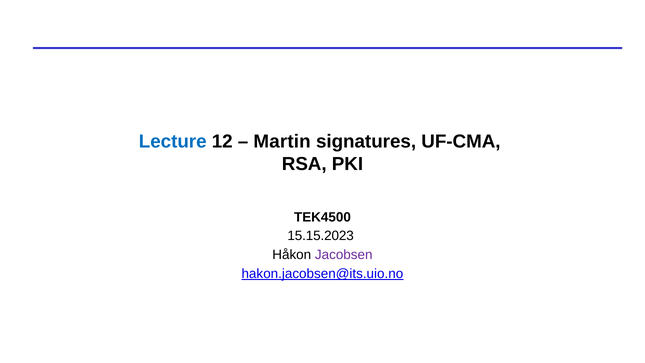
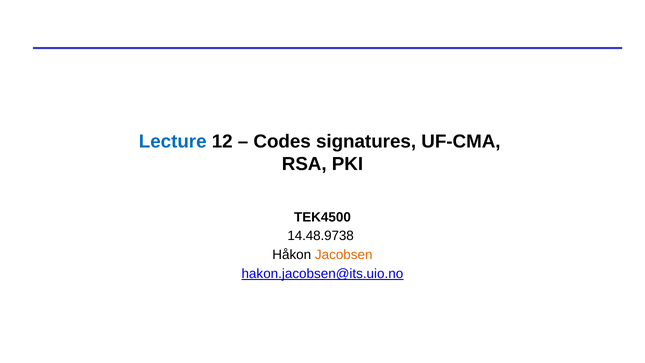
Martin: Martin -> Codes (282, 142)
15.15.2023: 15.15.2023 -> 14.48.9738 (321, 236)
Jacobsen colour: purple -> orange (344, 255)
